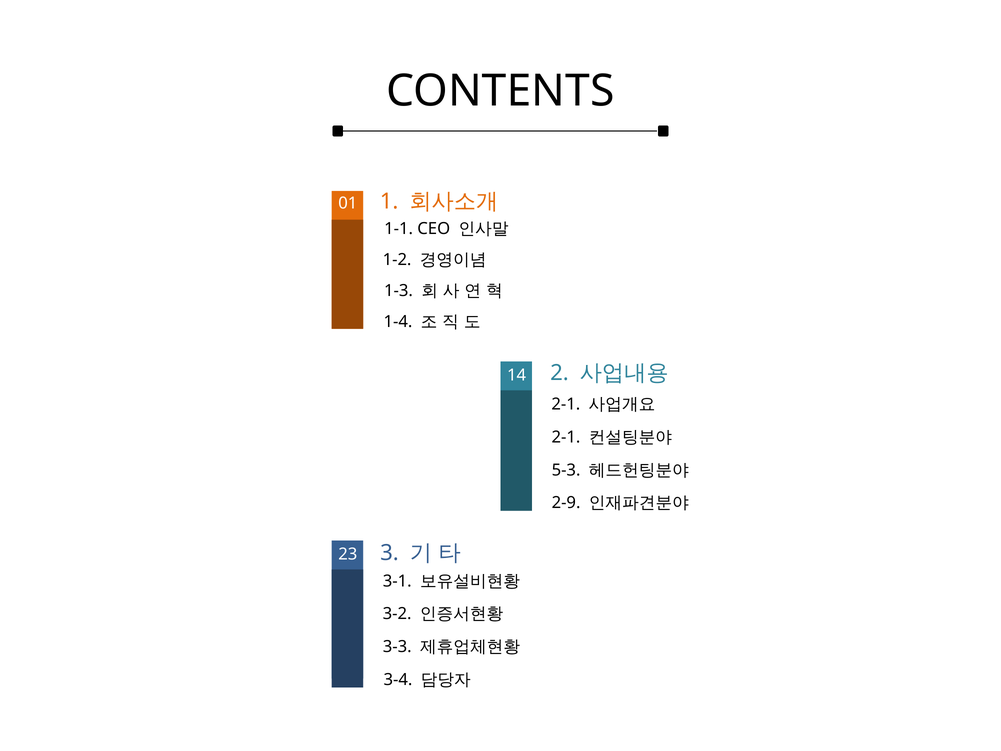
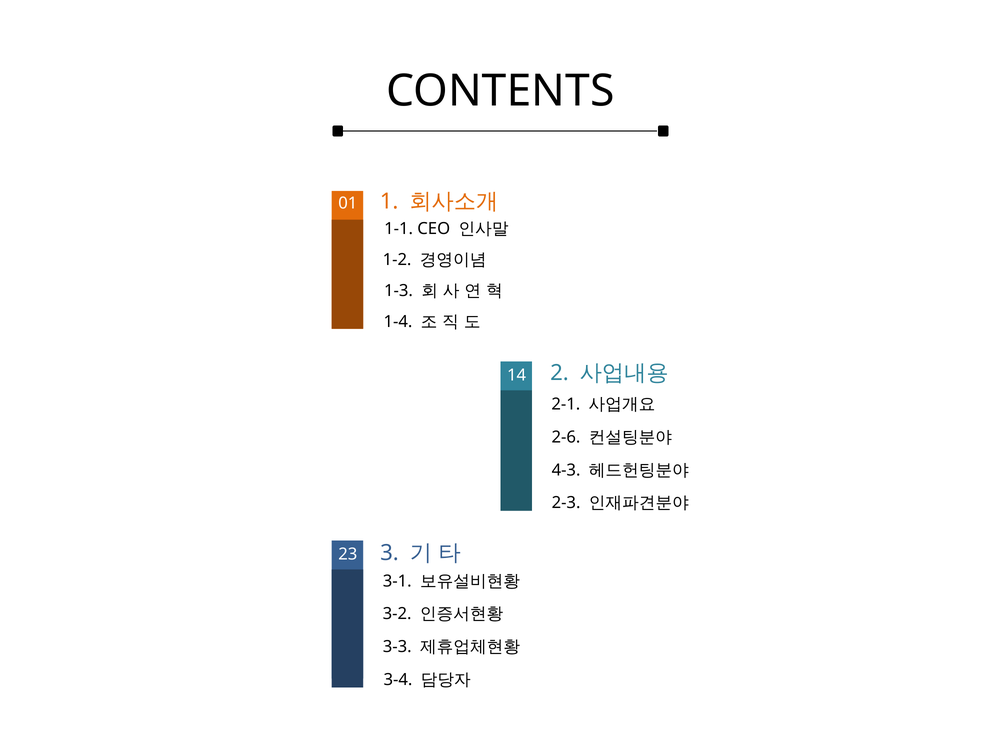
2-1: 2-1 -> 2-6 (566, 437)
5-3: 5-3 -> 4-3 (566, 470)
2-9: 2-9 -> 2-3 (566, 503)
